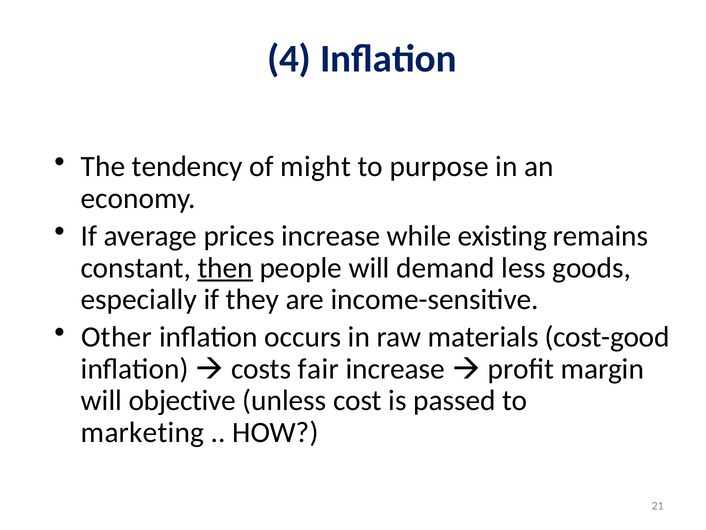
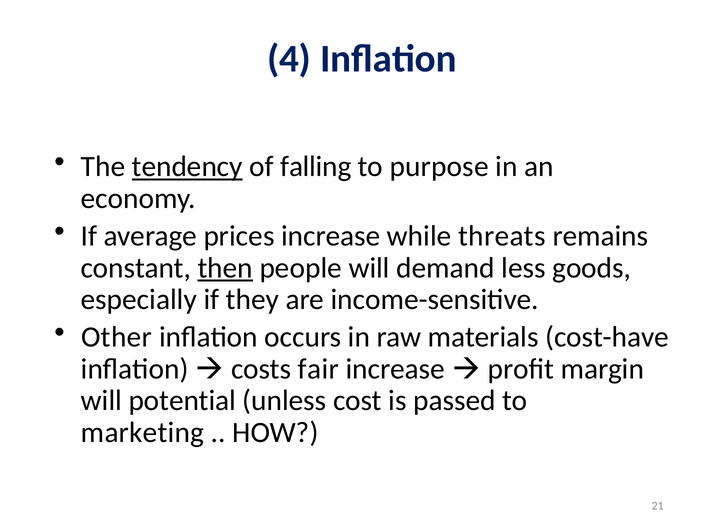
tendency underline: none -> present (187, 167)
might: might -> falling (316, 167)
existing: existing -> threats (502, 236)
cost-good: cost-good -> cost-have (607, 337)
objective: objective -> potential (182, 400)
